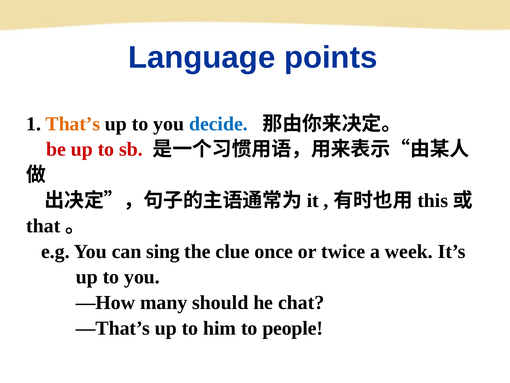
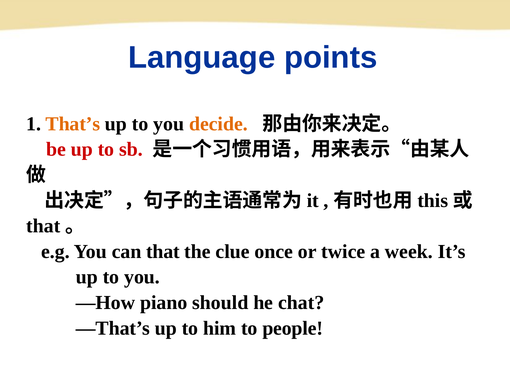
decide colour: blue -> orange (218, 124)
can sing: sing -> that (163, 251)
many: many -> piano (164, 302)
